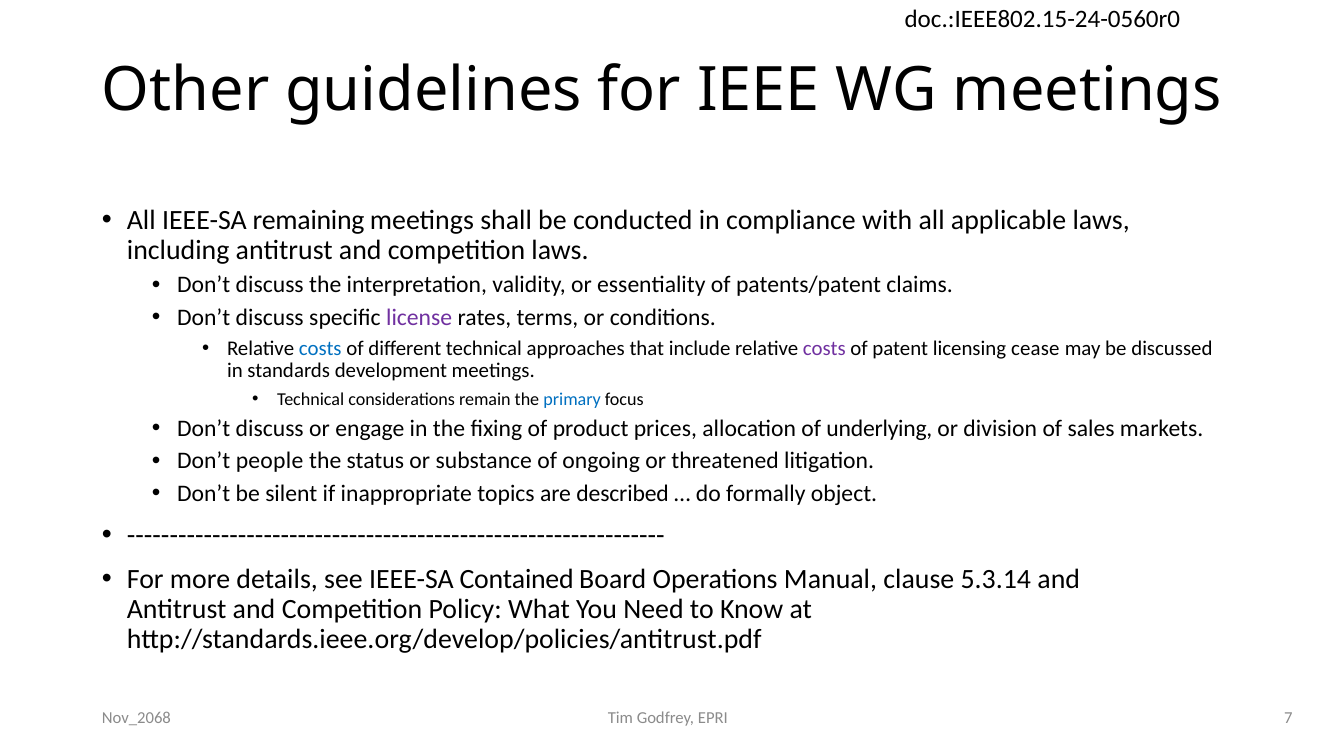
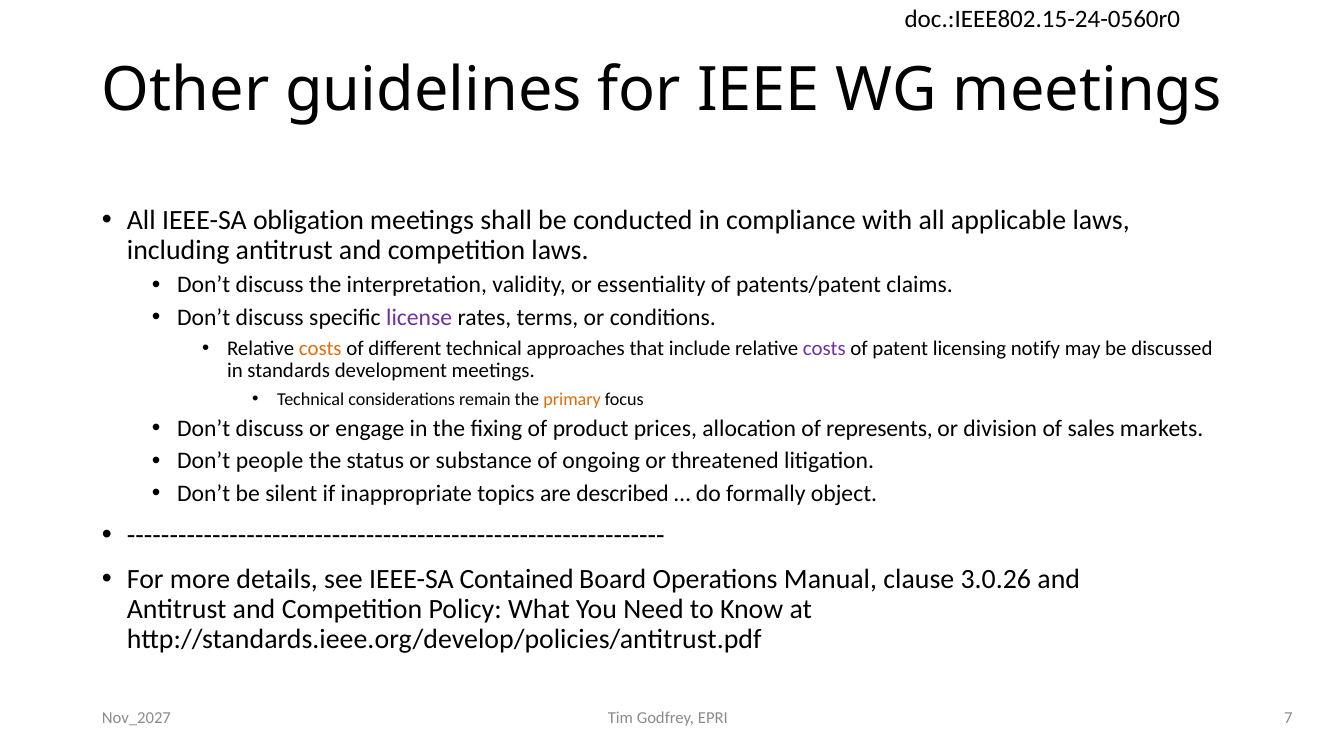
remaining: remaining -> obligation (308, 220)
costs colour: blue -> orange (320, 348)
cease: cease -> notify (1035, 348)
primary colour: blue -> orange (572, 399)
underlying: underlying -> represents (879, 428)
5.3.14: 5.3.14 -> 3.0.26 (996, 579)
Nov_2068: Nov_2068 -> Nov_2027 (136, 718)
